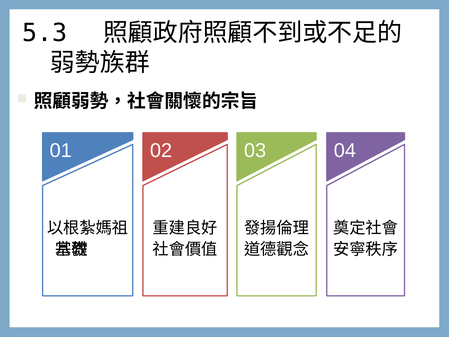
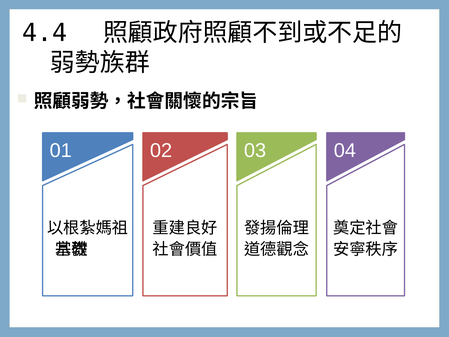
5.3: 5.3 -> 4.4 (45, 33)
